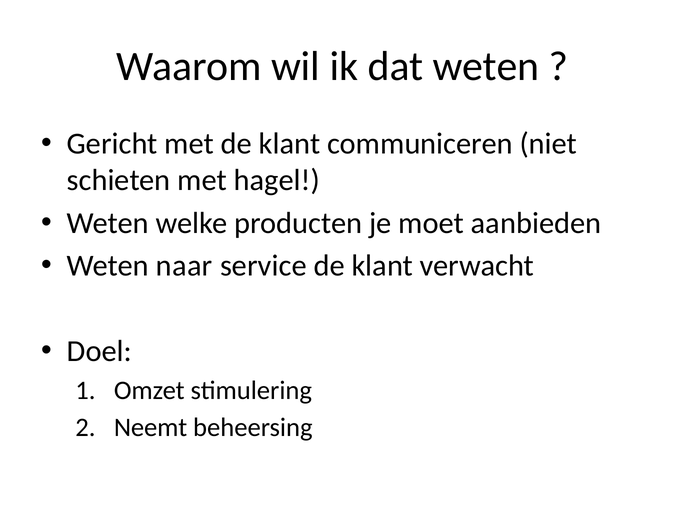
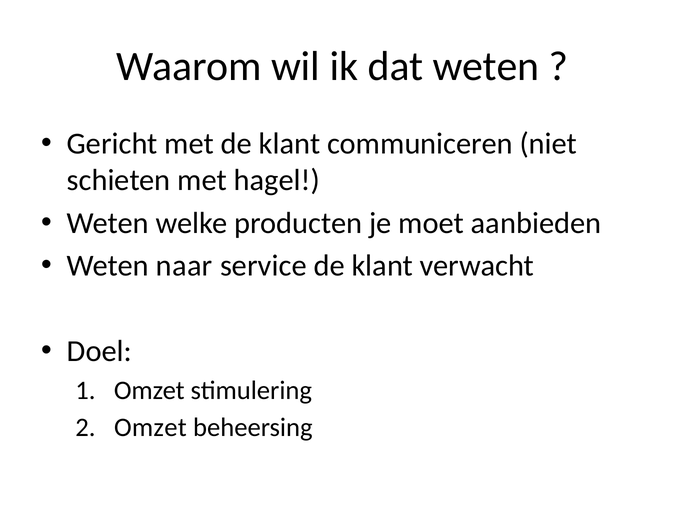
Neemt: Neemt -> Omzet (150, 427)
